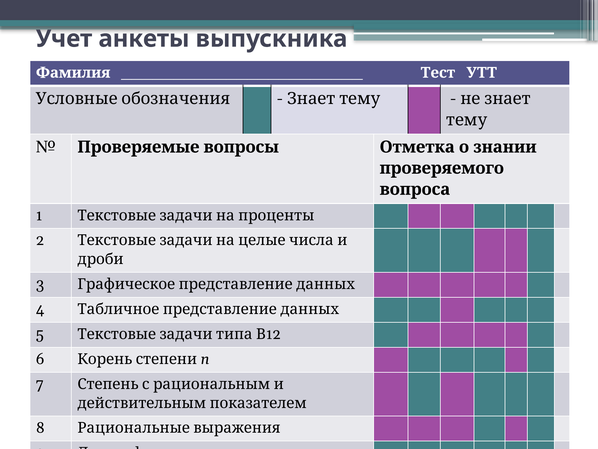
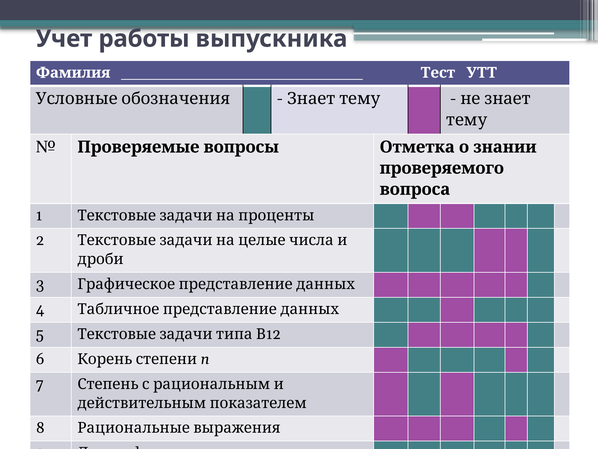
анкеты: анкеты -> работы (144, 39)
